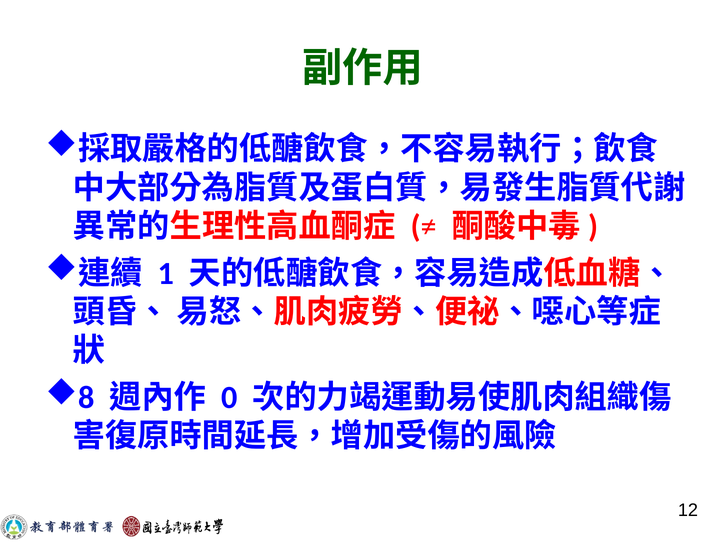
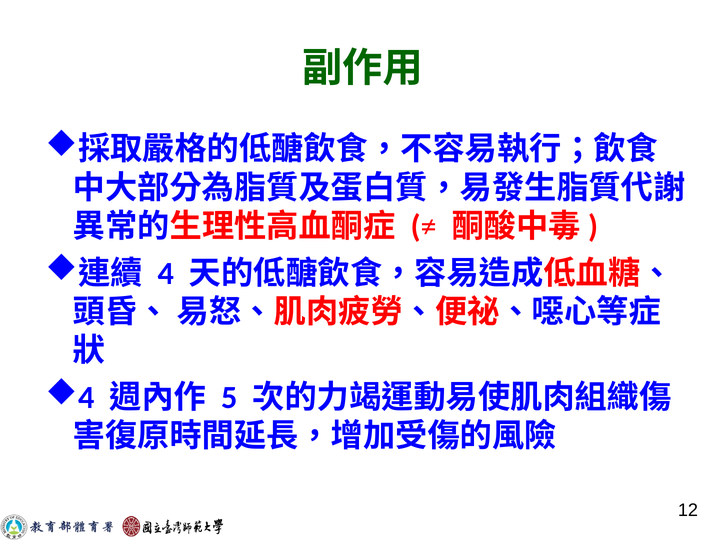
1: 1 -> 4 (166, 273)
8: 8 -> 4 (86, 397)
0: 0 -> 5 (229, 397)
